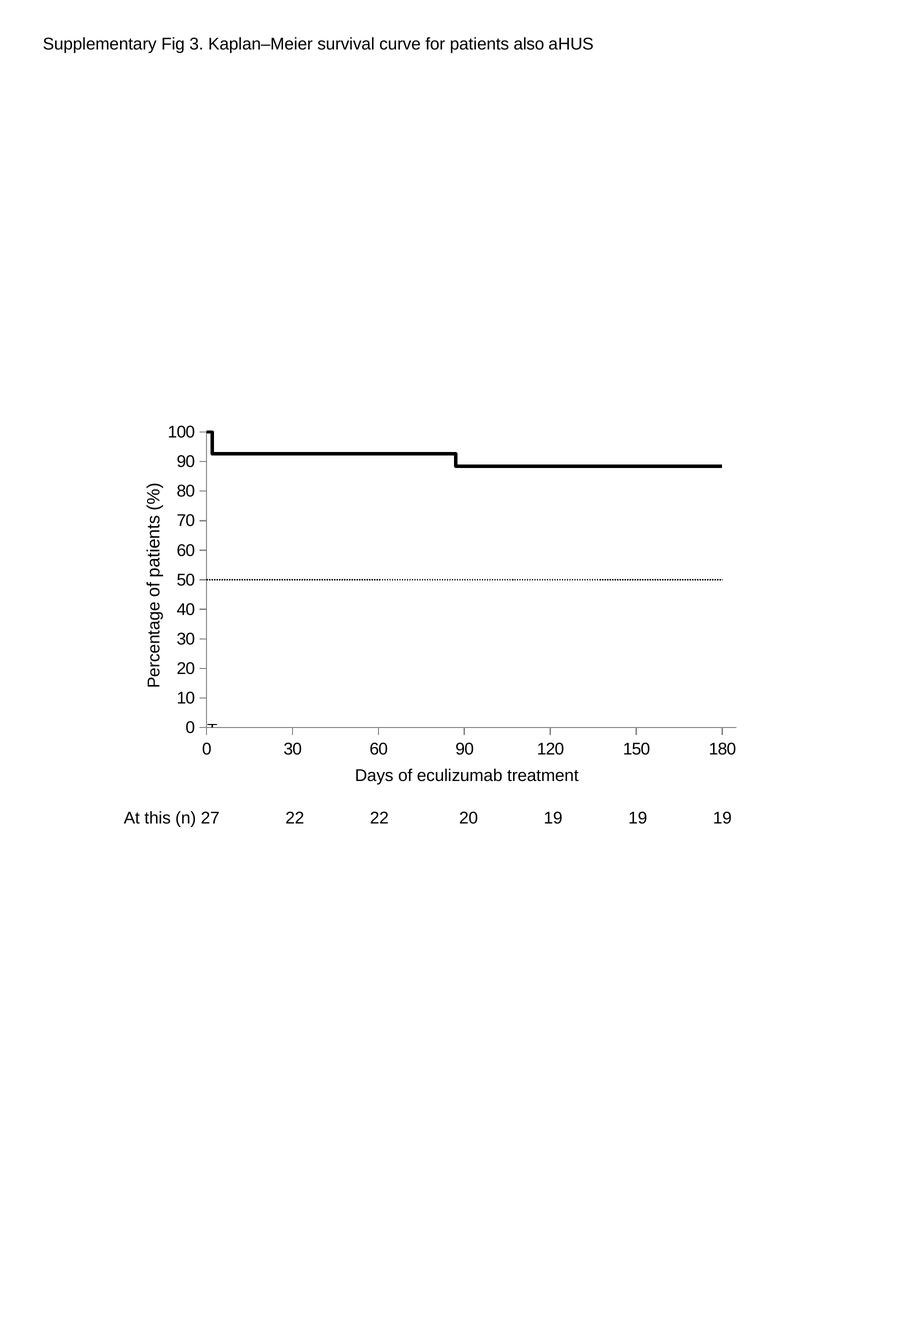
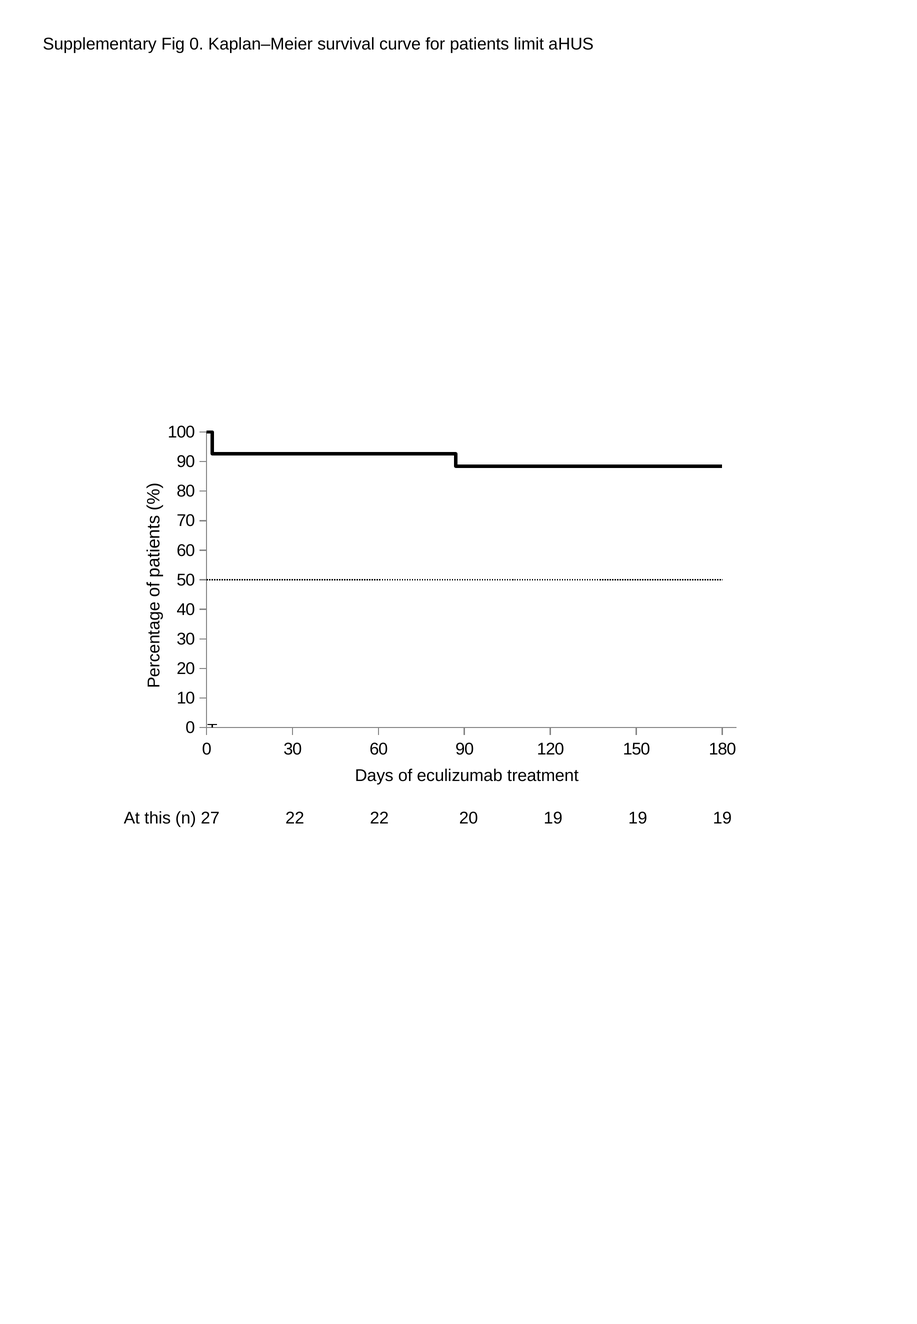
Fig 3: 3 -> 0 (196, 44)
also: also -> limit (529, 44)
